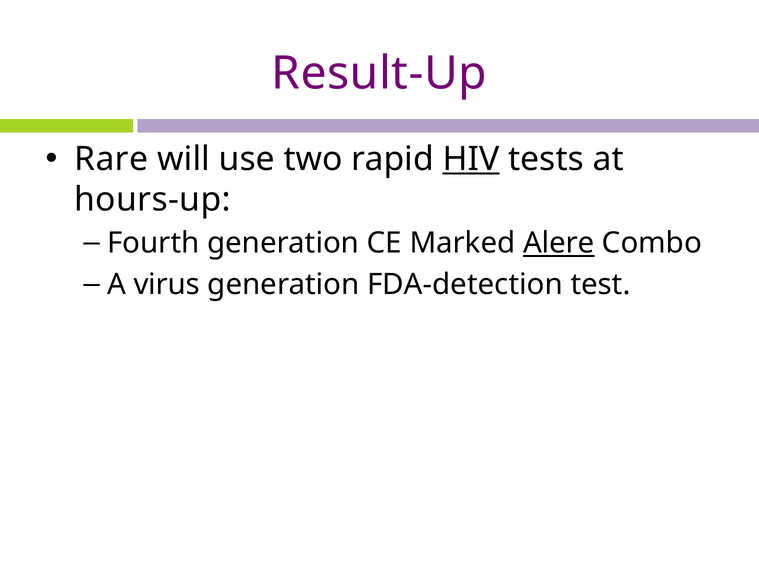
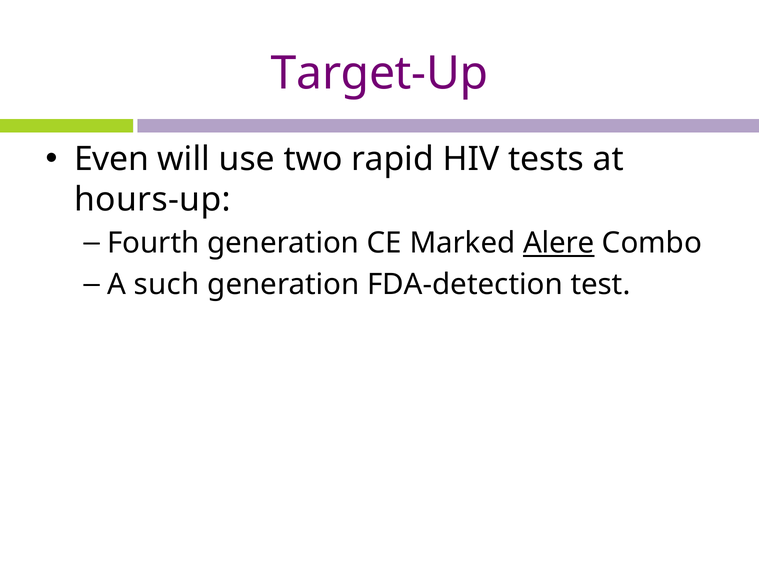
Result-Up: Result-Up -> Target-Up (380, 73)
Rare: Rare -> Even (111, 159)
HIV underline: present -> none (471, 159)
virus: virus -> such (167, 285)
